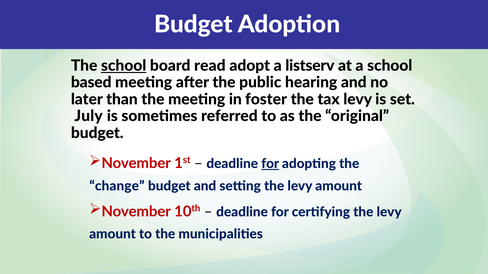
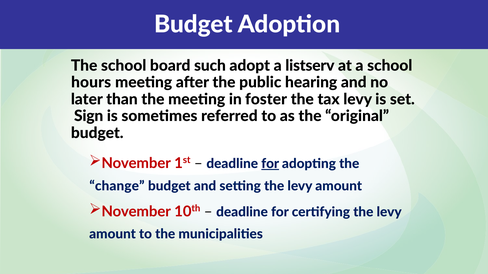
school underline: present -> none (124, 66)
read: read -> such (210, 66)
based: based -> hours (91, 83)
July: July -> Sign (89, 116)
